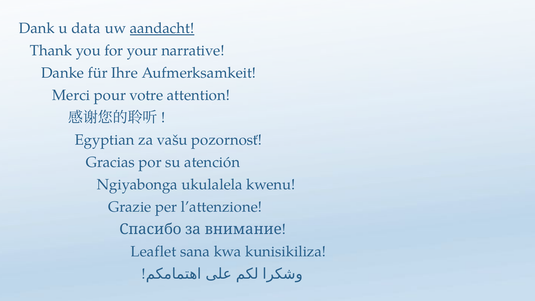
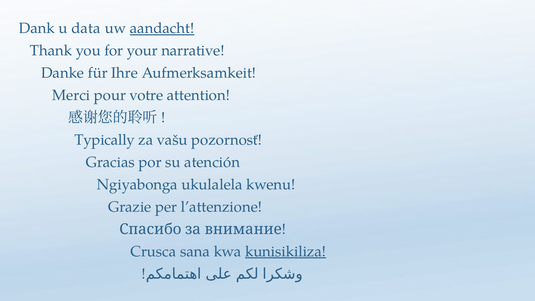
Egyptian: Egyptian -> Typically (105, 140)
Leaflet: Leaflet -> Crusca (153, 251)
kunisikiliza underline: none -> present (286, 251)
